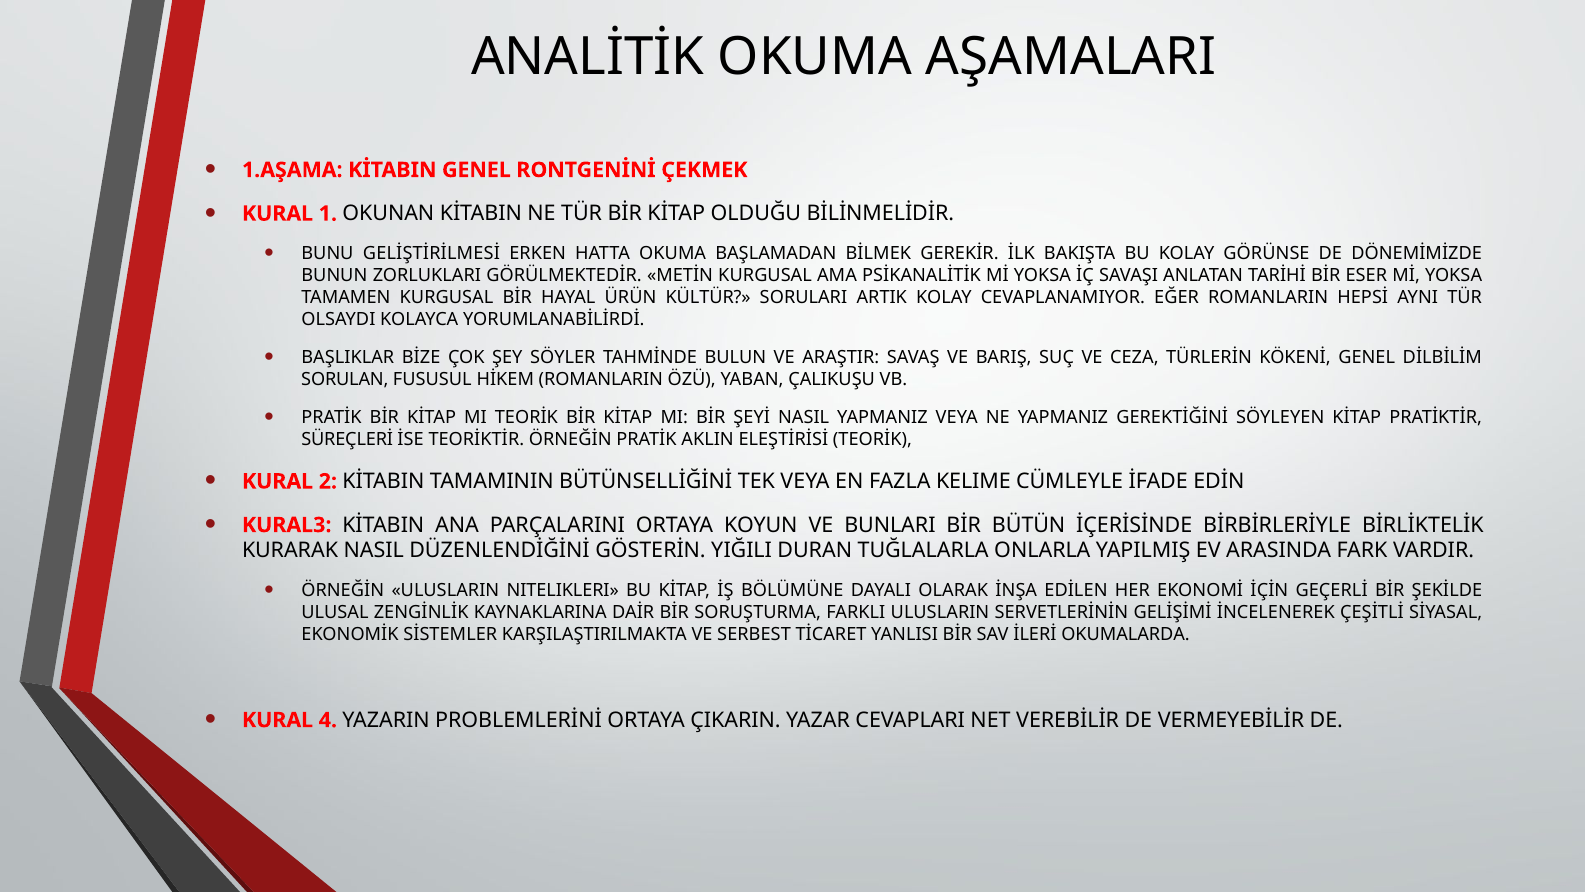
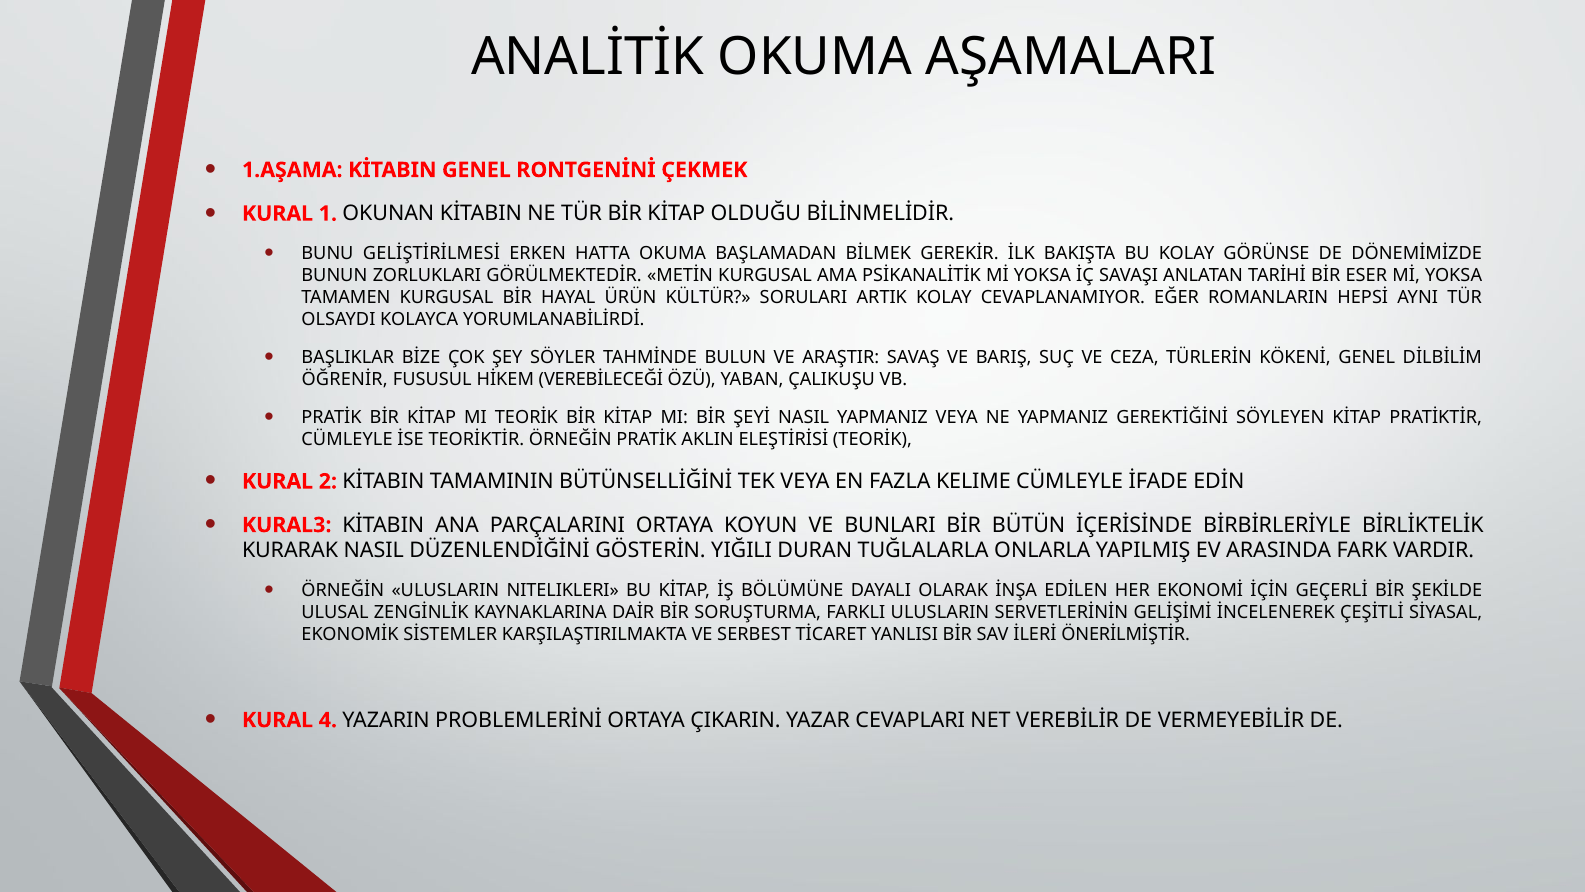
SORULAN: SORULAN -> ÖĞRENİR (345, 379)
HİKEM ROMANLARIN: ROMANLARIN -> VEREBİLECEĞİ (601, 379)
SÜREÇLERİ: SÜREÇLERİ -> CÜMLEYLE (347, 439)
OKUMALARDA: OKUMALARDA -> ÖNERİLMİŞTİR (1126, 634)
